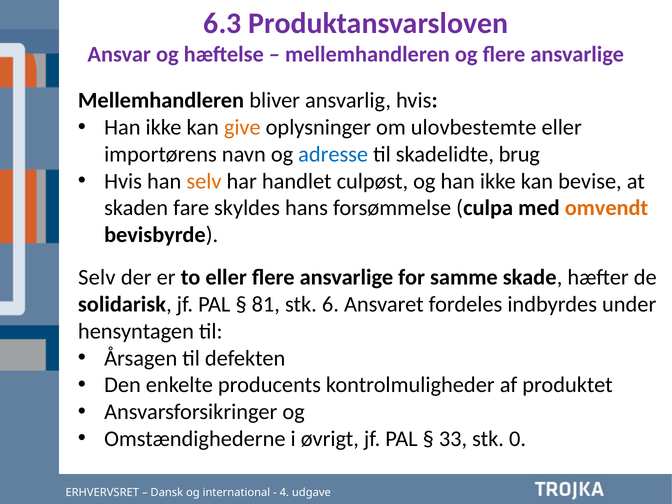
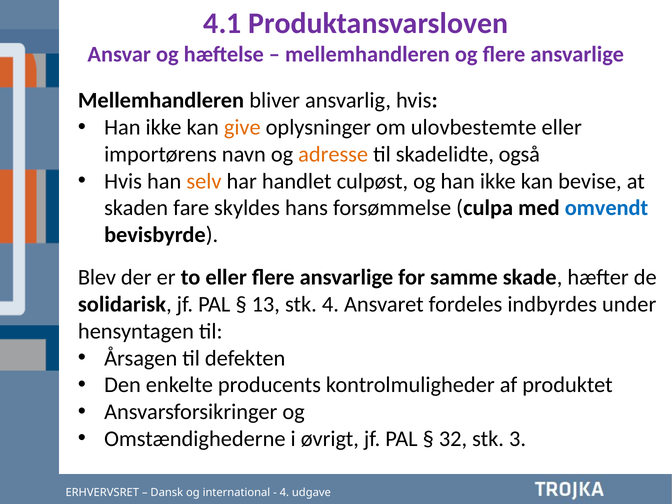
6.3: 6.3 -> 4.1 (222, 23)
adresse colour: blue -> orange (333, 154)
brug: brug -> også (519, 154)
omvendt colour: orange -> blue (606, 208)
Selv: Selv -> Blev (97, 278)
81: 81 -> 13 (266, 304)
stk 6: 6 -> 4 (330, 304)
33: 33 -> 32 (453, 439)
stk 0: 0 -> 3 (518, 439)
